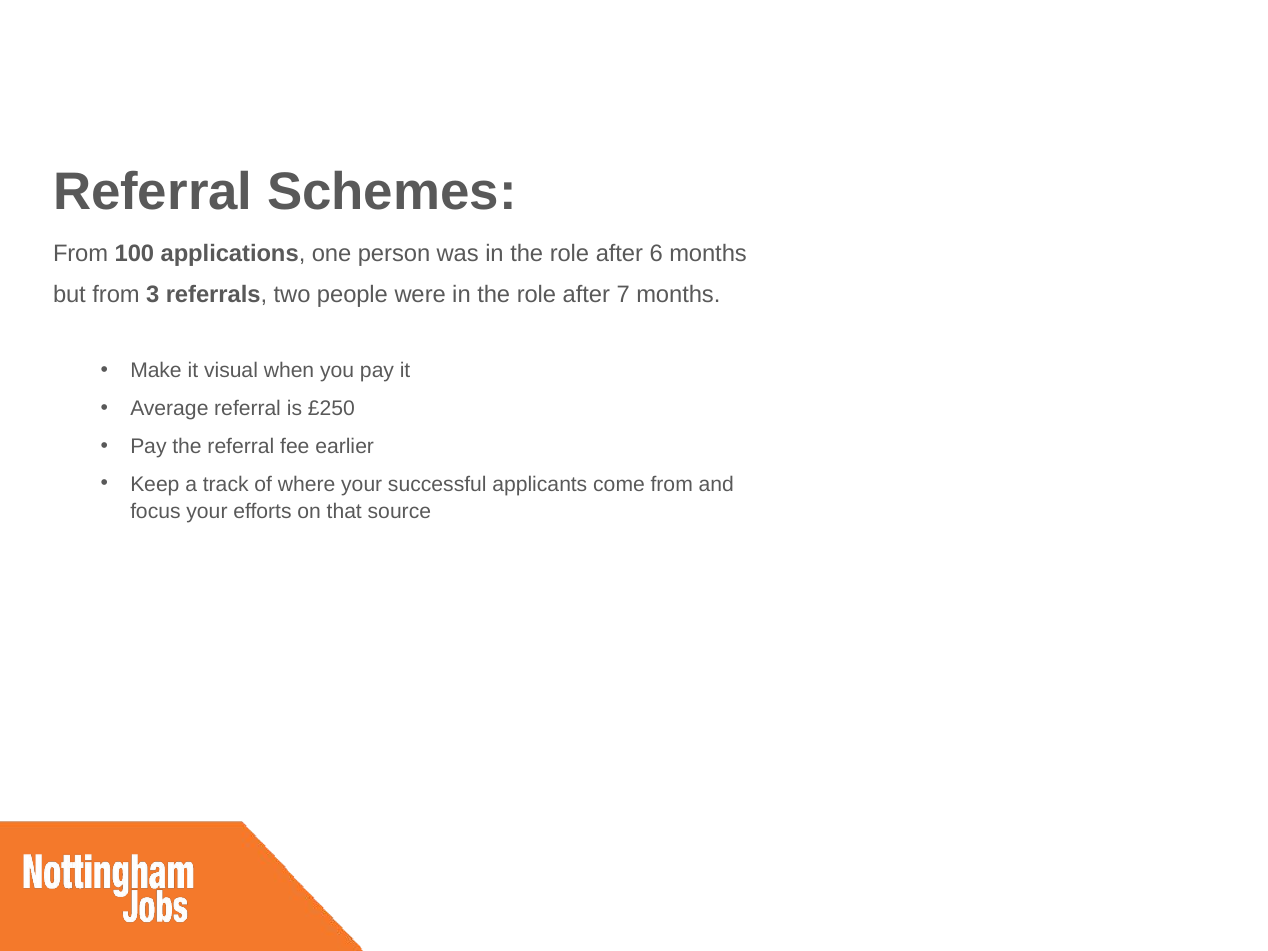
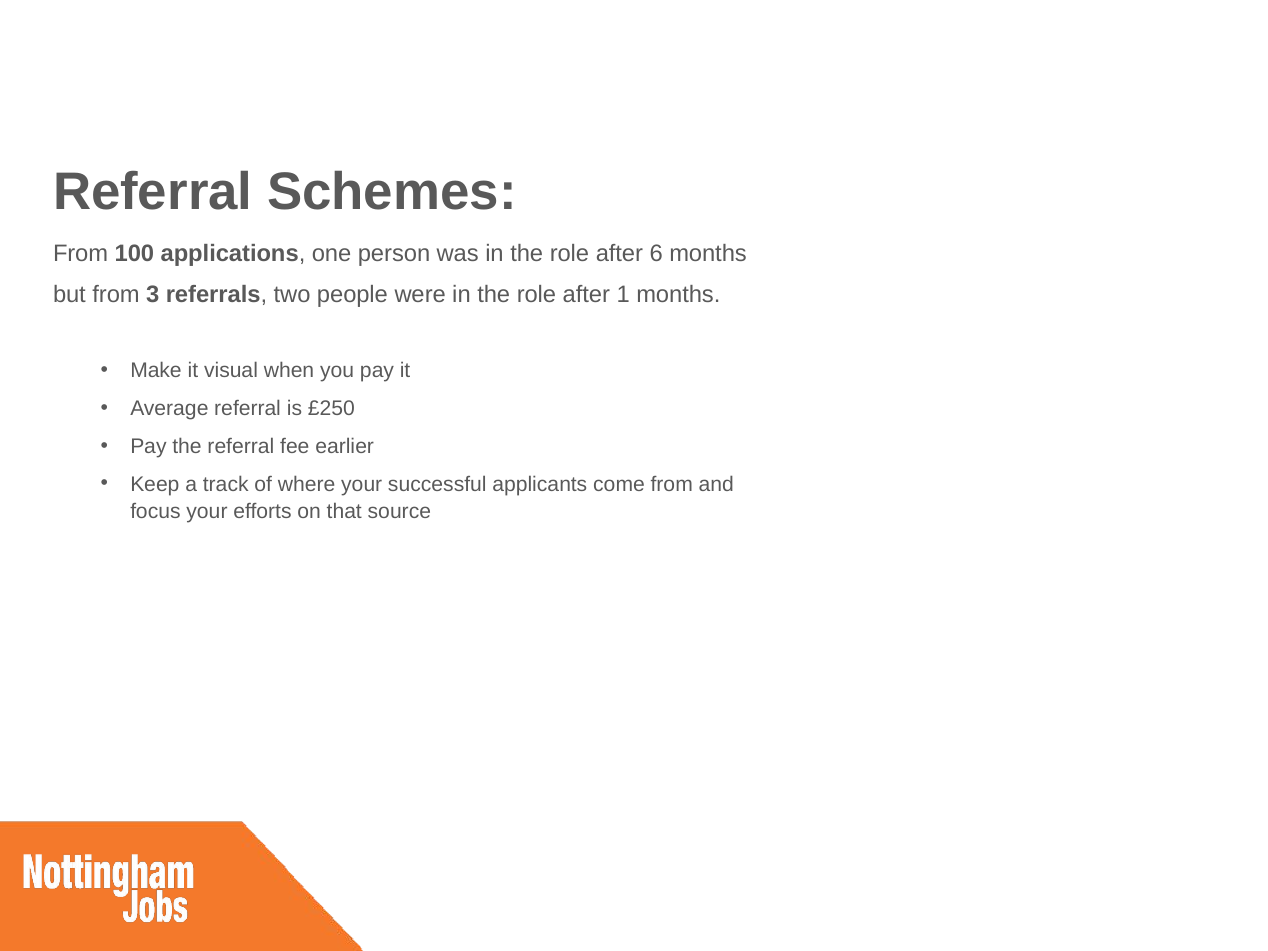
7: 7 -> 1 (623, 294)
